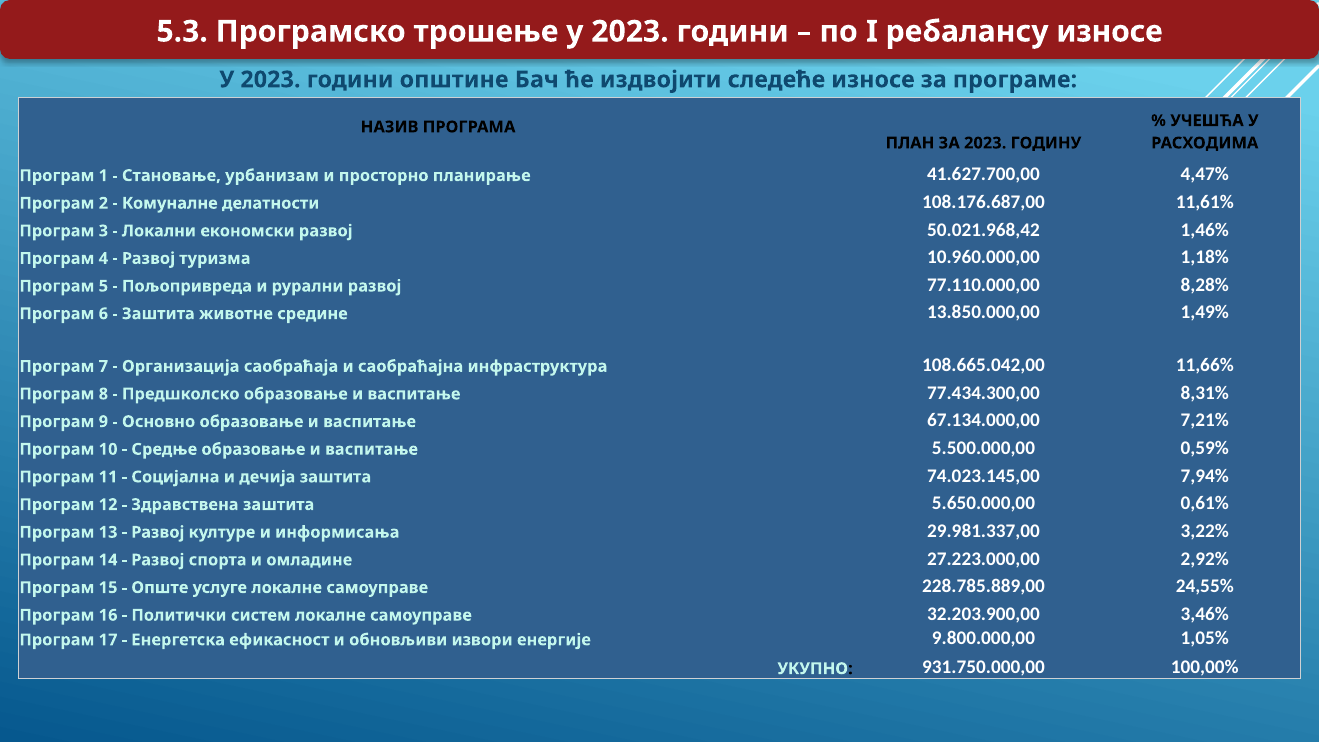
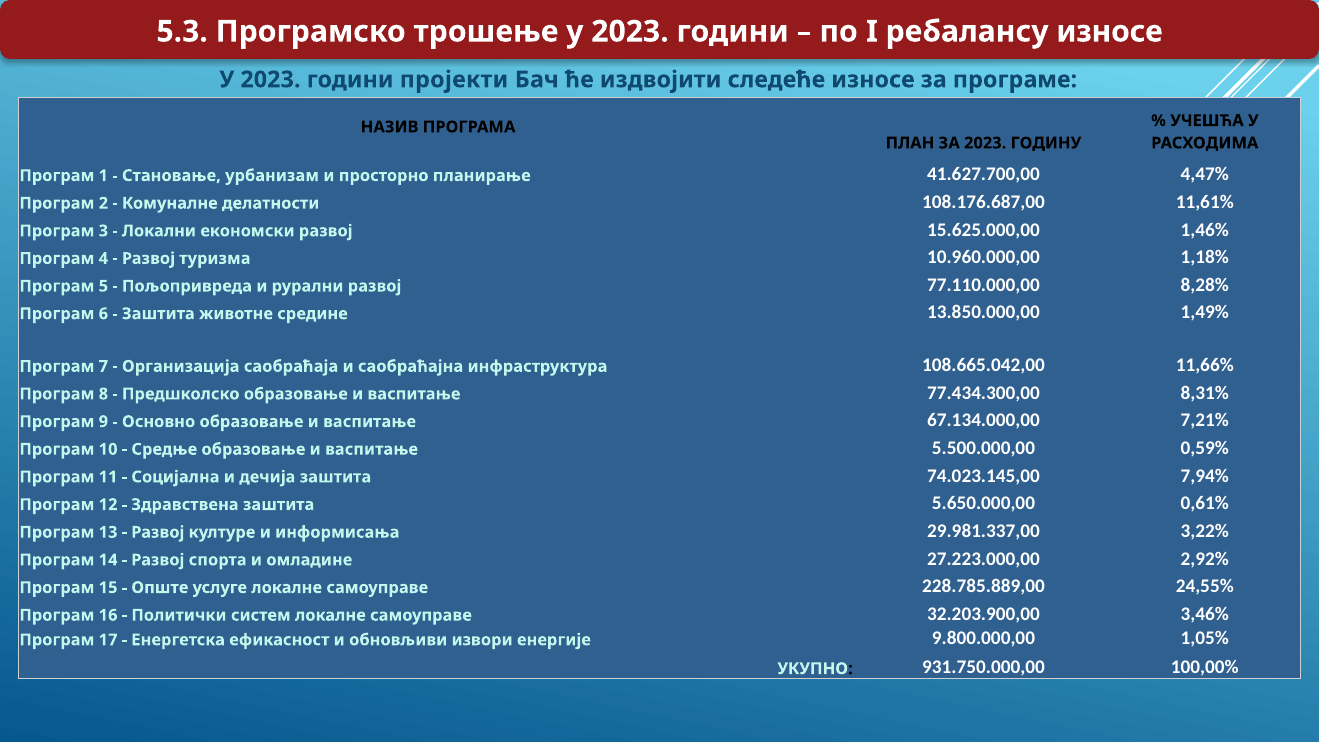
општине: општине -> пројекти (454, 80)
50.021.968,42: 50.021.968,42 -> 15.625.000,00 (983, 230)
